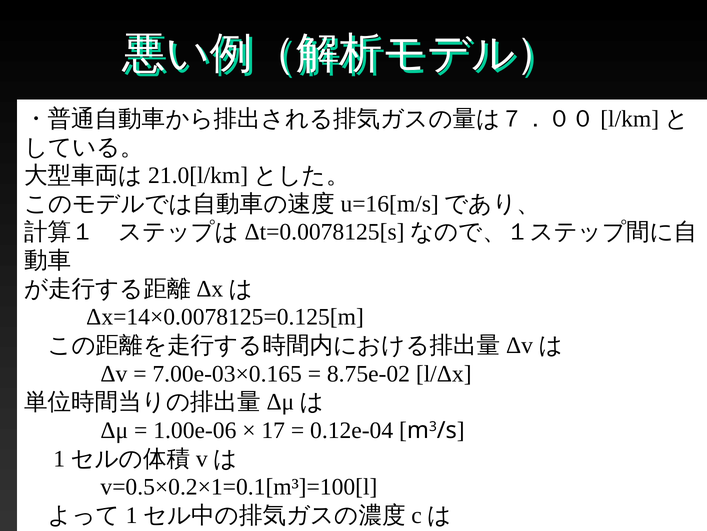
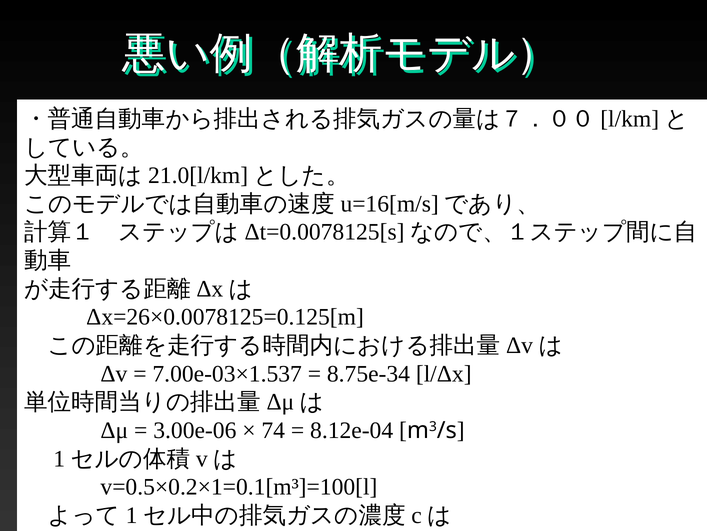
Δx=14×0.0078125=0.125[m: Δx=14×0.0078125=0.125[m -> Δx=26×0.0078125=0.125[m (225, 317)
7.00e-03×0.165: 7.00e-03×0.165 -> 7.00e-03×1.537 (227, 373)
8.75e-02: 8.75e-02 -> 8.75e-34 (368, 373)
1.00e-06: 1.00e-06 -> 3.00e-06 (195, 430)
17: 17 -> 74 (273, 430)
0.12e-04: 0.12e-04 -> 8.12e-04 (352, 430)
